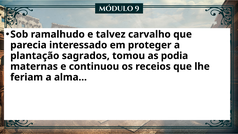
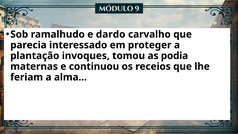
talvez: talvez -> dardo (111, 34)
sagrados: sagrados -> invoques (86, 56)
